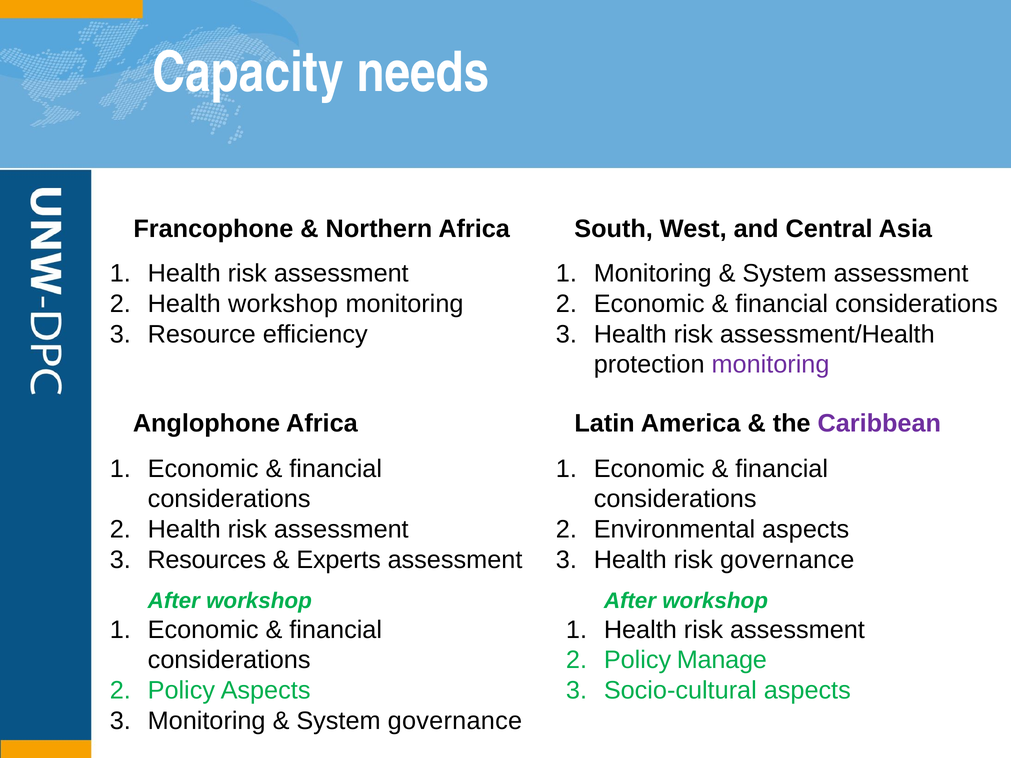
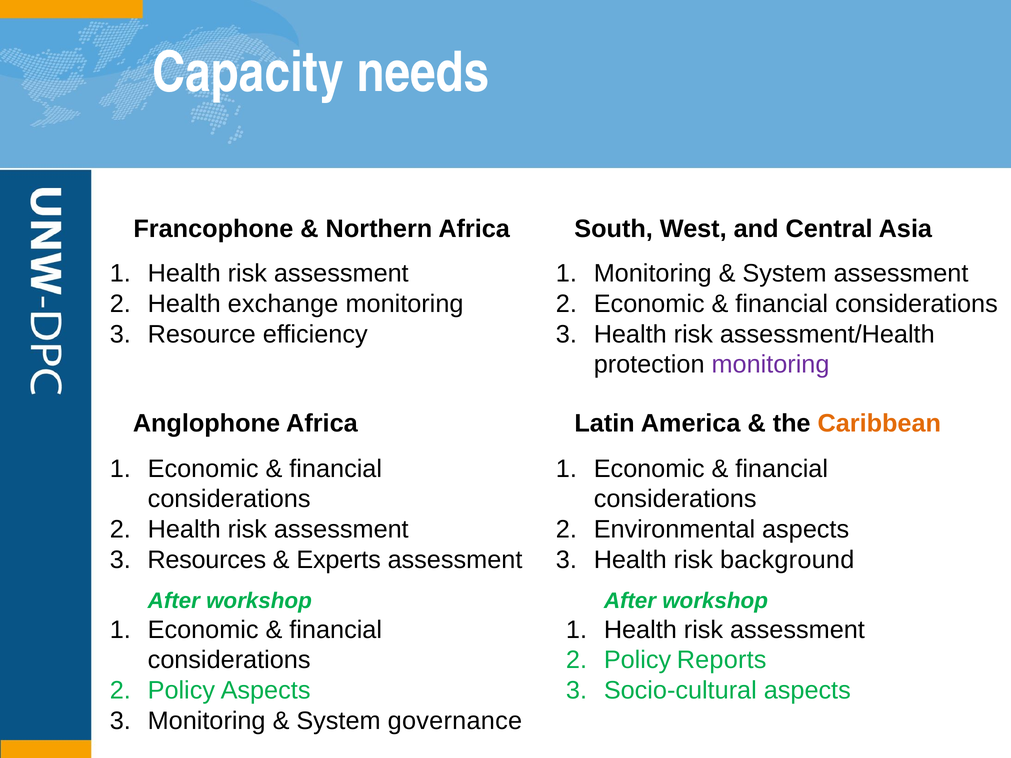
Health workshop: workshop -> exchange (283, 304)
Caribbean colour: purple -> orange (879, 424)
risk governance: governance -> background (787, 560)
Manage: Manage -> Reports (722, 660)
